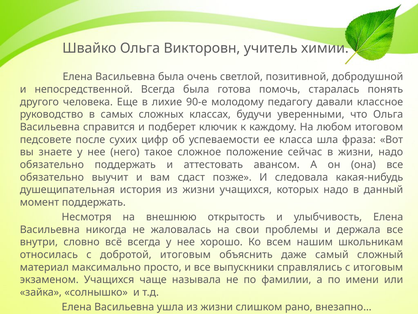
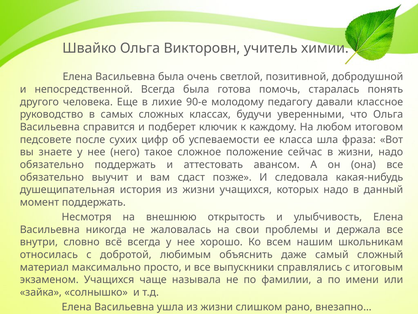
добротой итоговым: итоговым -> любимым (186, 254)
